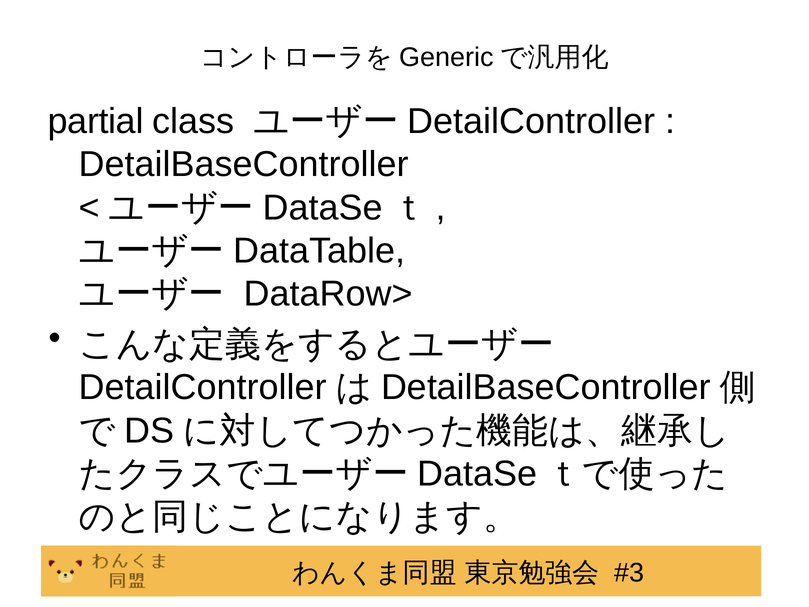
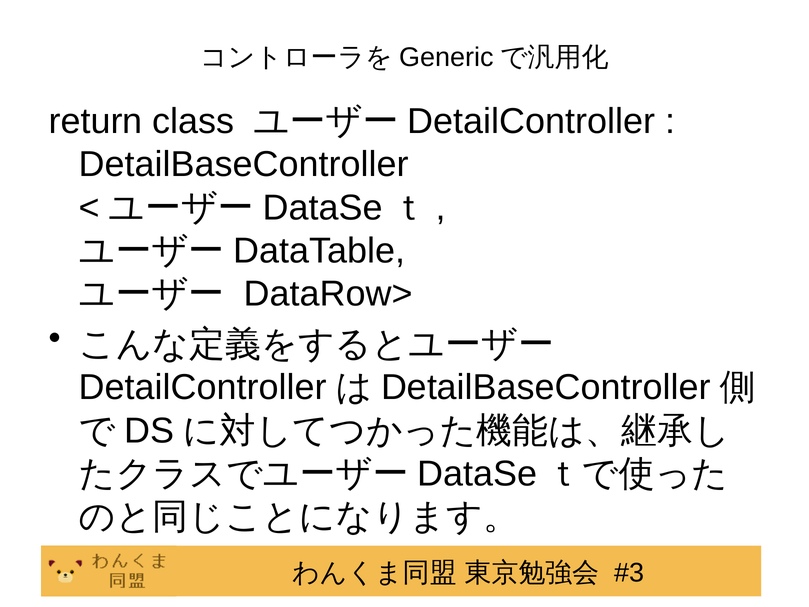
partial: partial -> return (96, 121)
